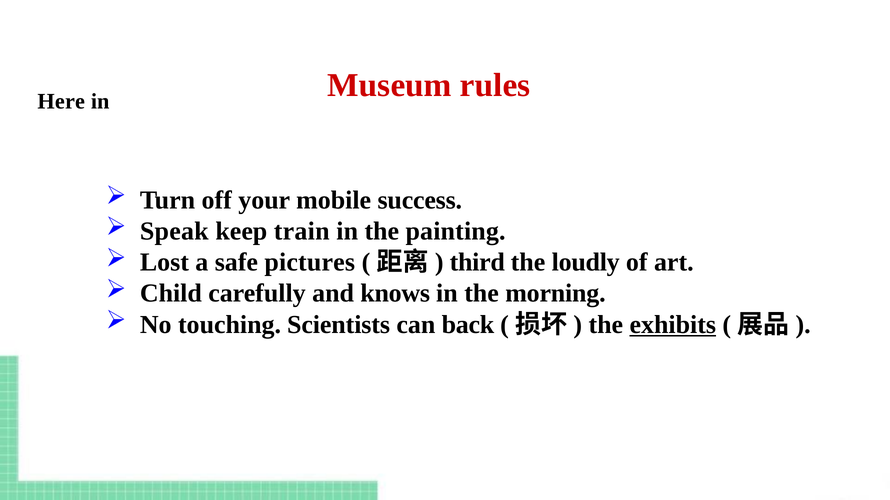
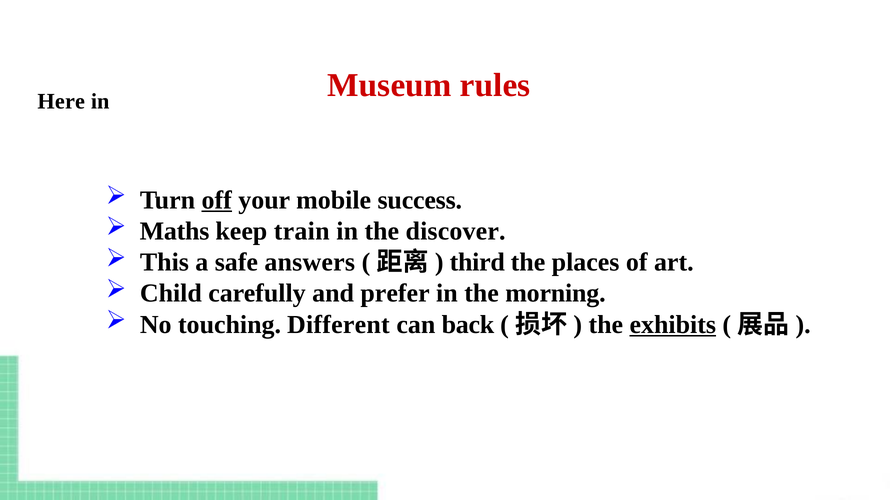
off underline: none -> present (217, 200)
Speak: Speak -> Maths (175, 231)
painting: painting -> discover (456, 231)
Lost: Lost -> This (164, 263)
pictures: pictures -> answers (310, 263)
loudly: loudly -> places (586, 263)
knows: knows -> prefer (395, 294)
Scientists: Scientists -> Different (338, 325)
